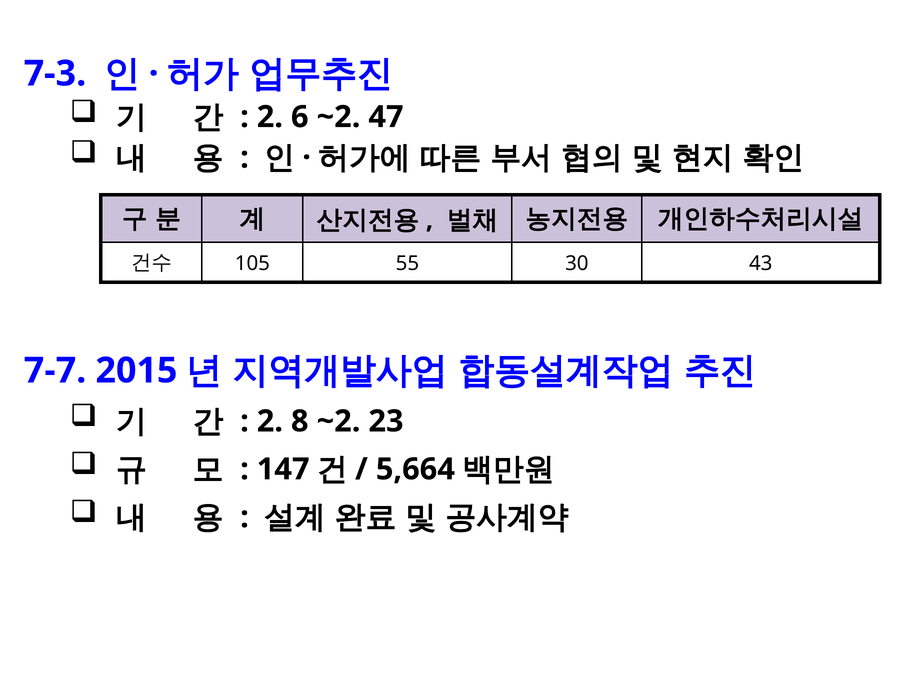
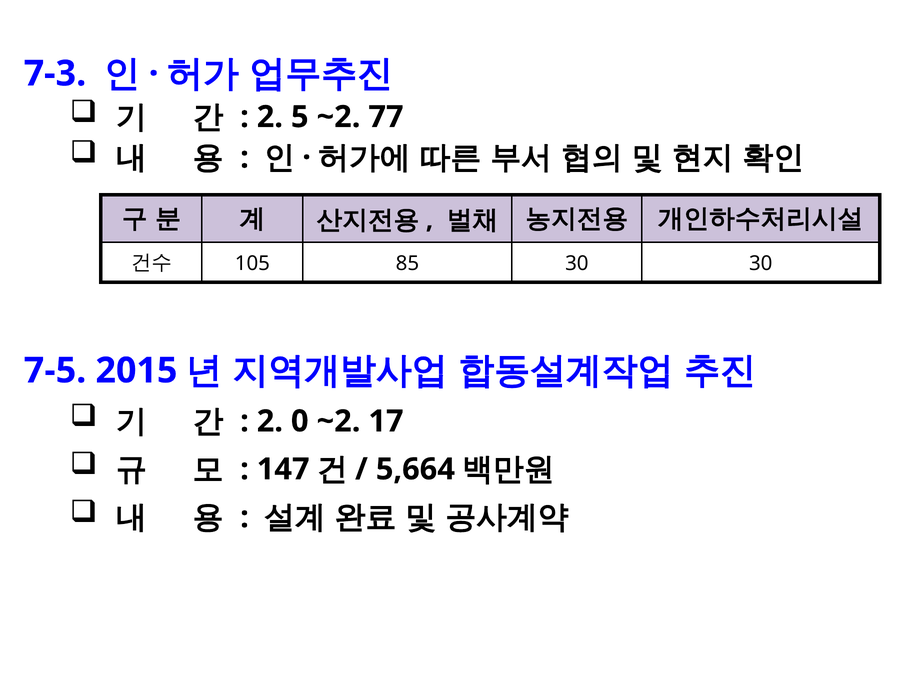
6: 6 -> 5 (300, 117)
47: 47 -> 77 (386, 117)
55: 55 -> 85 (407, 263)
30 43: 43 -> 30 (761, 263)
7-7: 7-7 -> 7-5 (55, 371)
8: 8 -> 0 (300, 421)
23: 23 -> 17 (386, 421)
